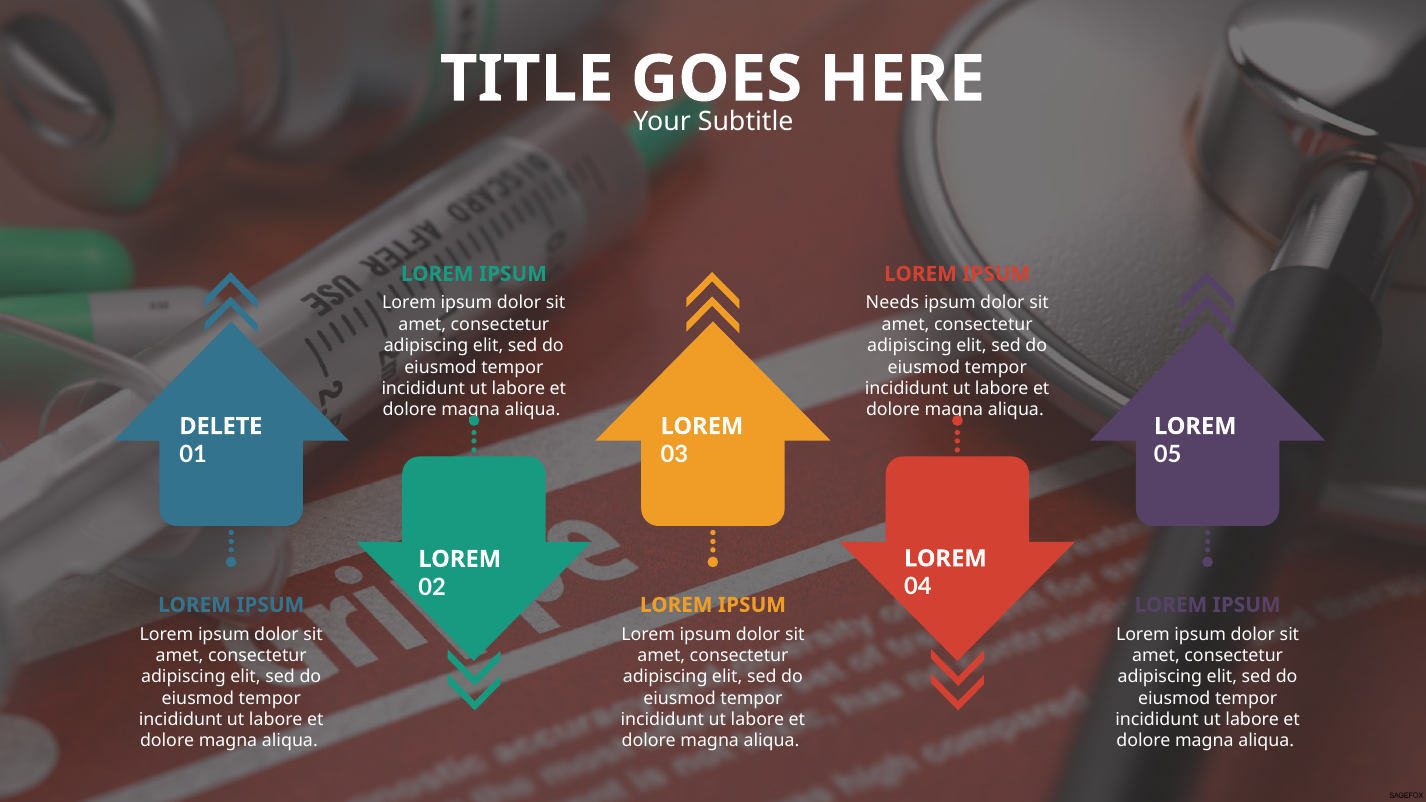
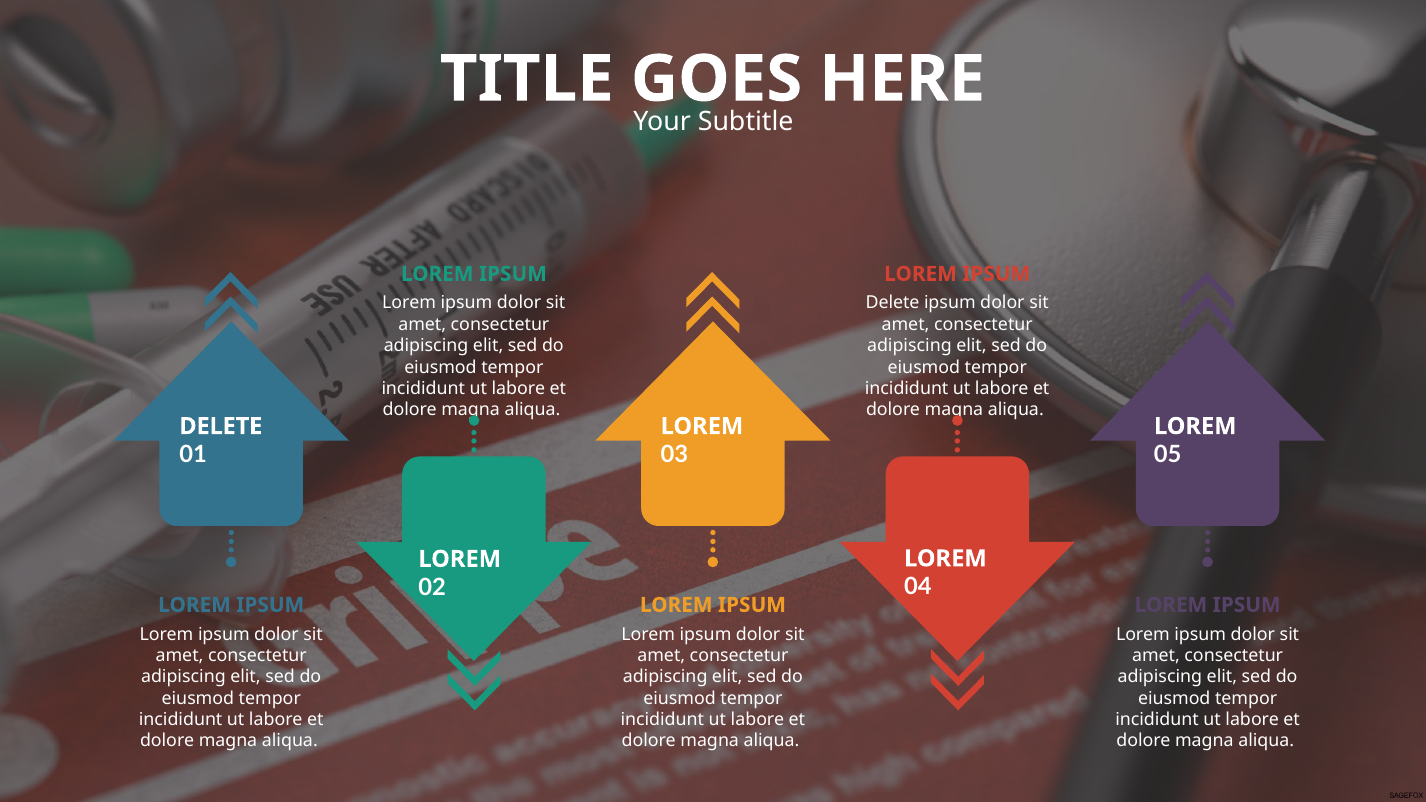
Needs: Needs -> Delete (893, 303)
